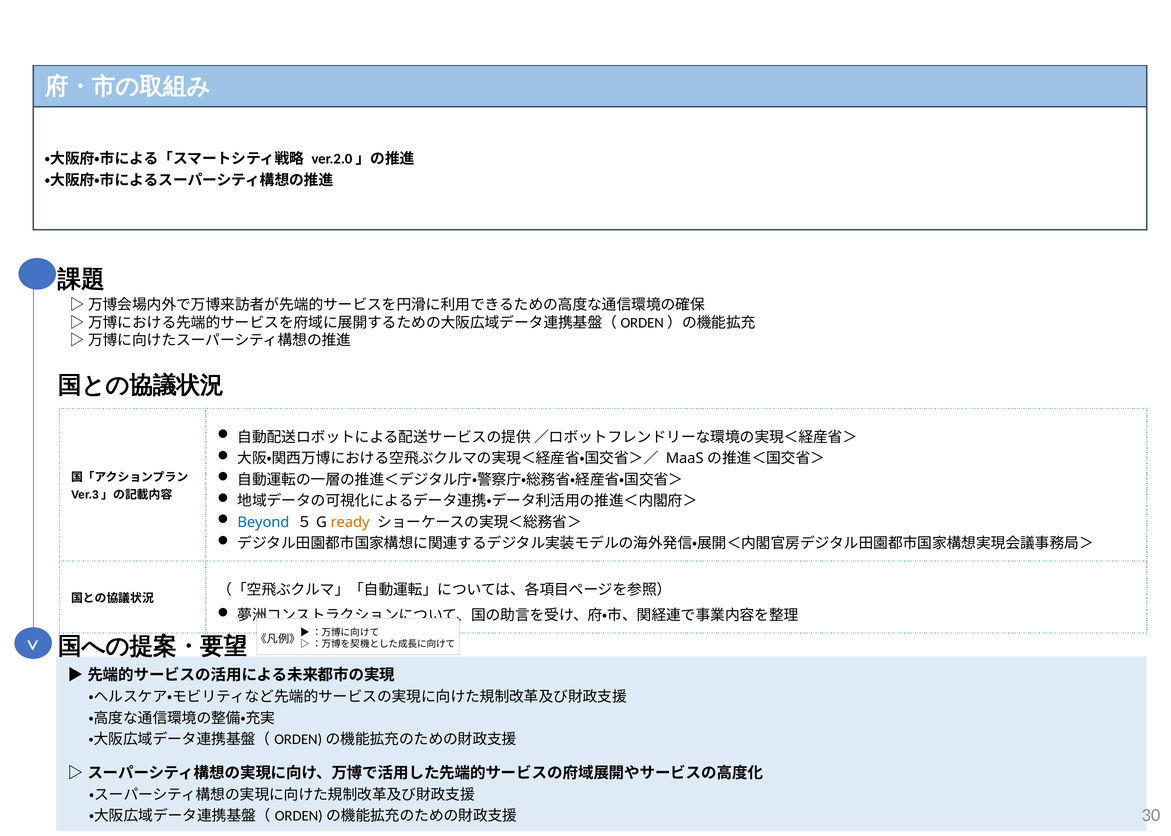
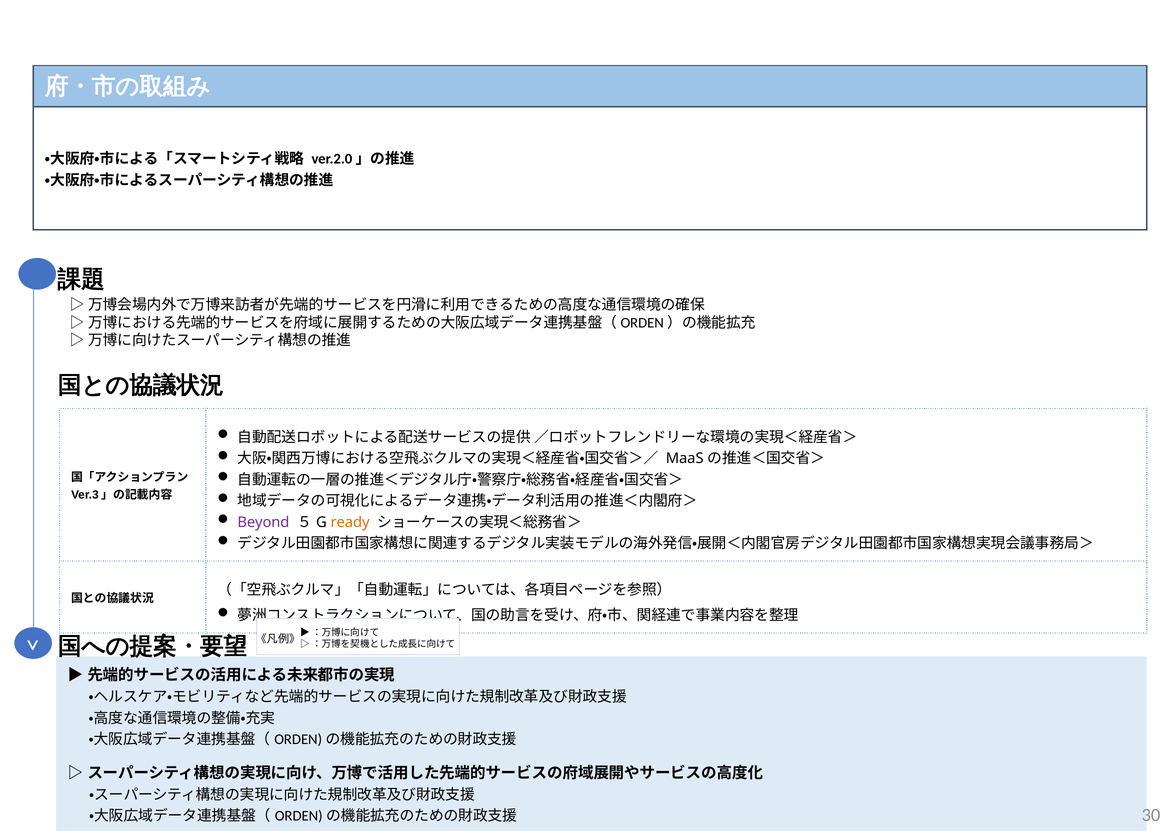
Beyond colour: blue -> purple (263, 522)
